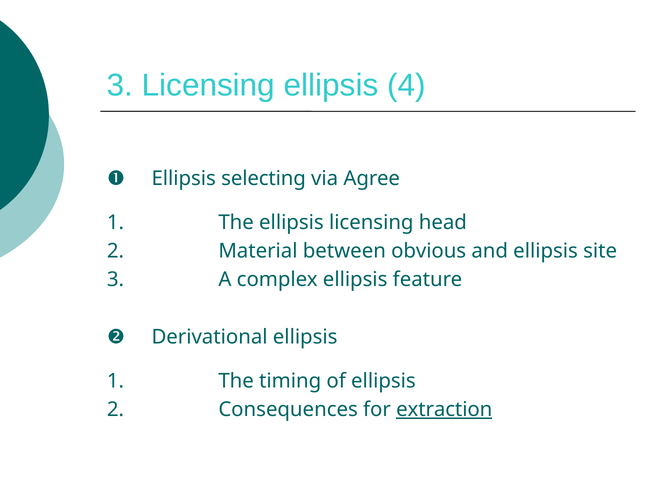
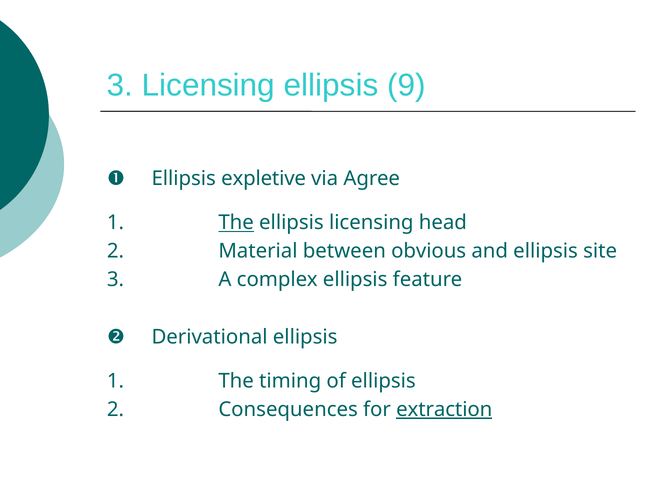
4: 4 -> 9 (406, 86)
selecting: selecting -> expletive (264, 179)
The underline: none -> present (236, 223)
